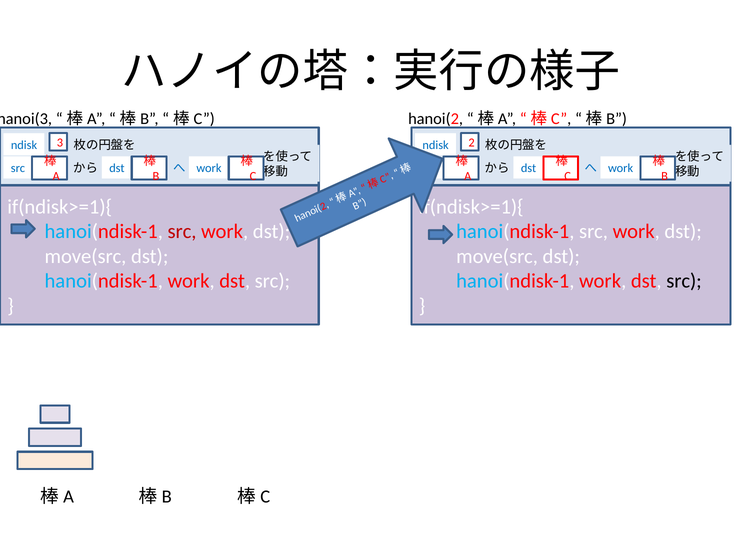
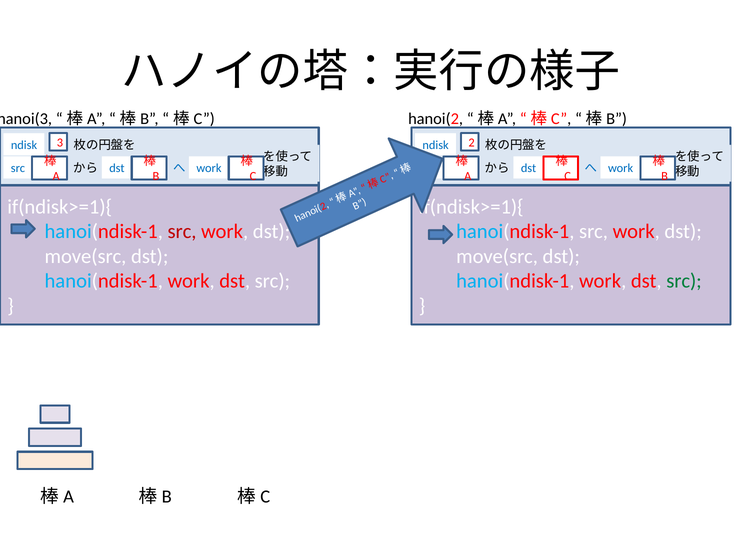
src colour: black -> green (684, 281)
